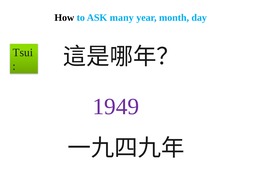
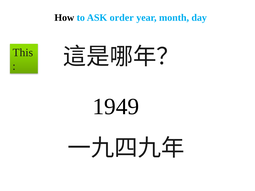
many: many -> order (122, 18)
Tsui: Tsui -> This (23, 53)
1949 colour: purple -> black (116, 107)
